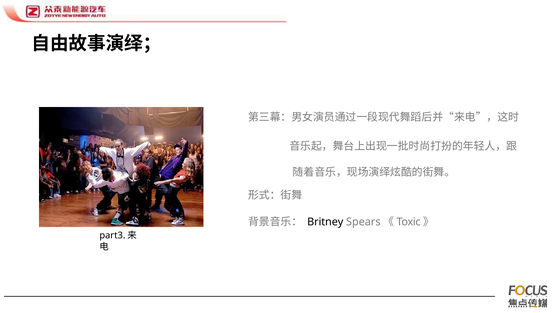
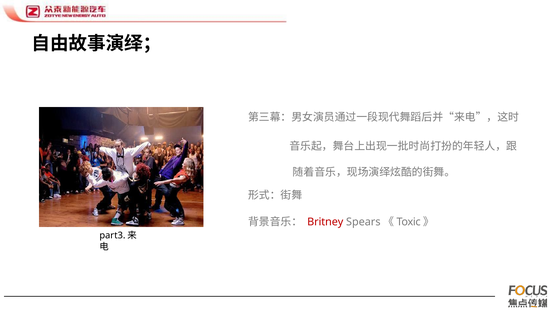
Britney colour: black -> red (325, 222)
